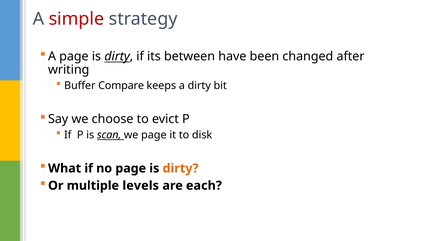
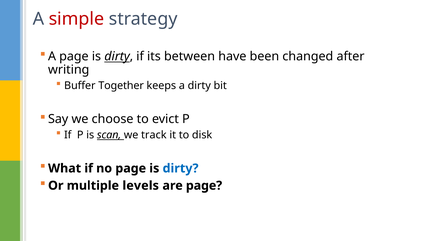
Compare: Compare -> Together (121, 86)
we page: page -> track (154, 135)
dirty colour: orange -> blue (181, 169)
are each: each -> page (204, 186)
